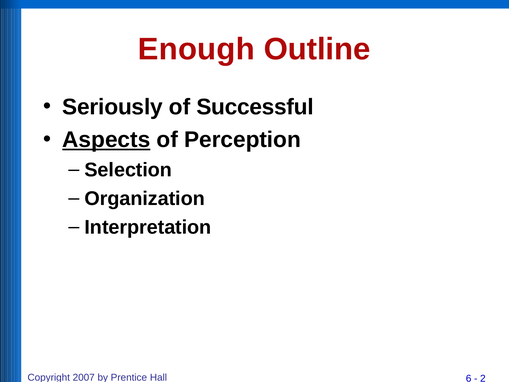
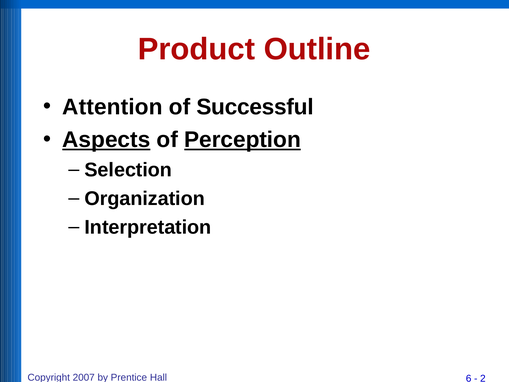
Enough: Enough -> Product (196, 49)
Seriously: Seriously -> Attention (112, 107)
Perception underline: none -> present (243, 140)
